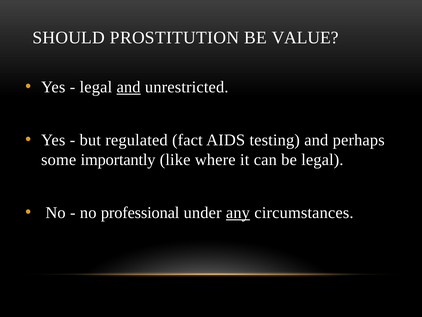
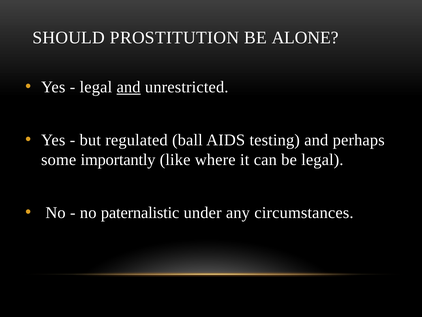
VALUE: VALUE -> ALONE (305, 38)
fact: fact -> ball (187, 140)
professional: professional -> paternalistic (140, 212)
any underline: present -> none (238, 212)
